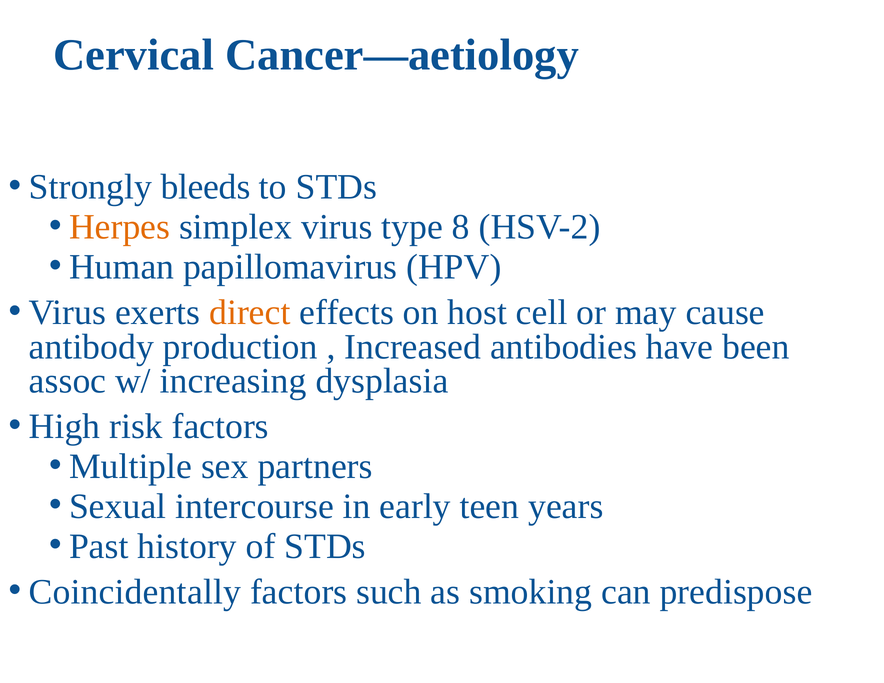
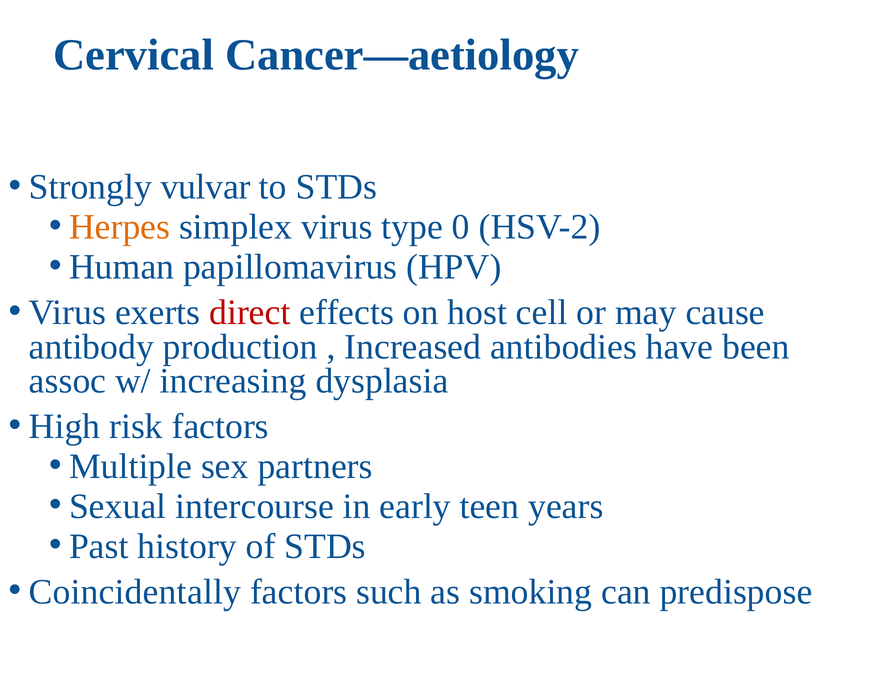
bleeds: bleeds -> vulvar (206, 187)
8: 8 -> 0 (461, 227)
direct colour: orange -> red (250, 312)
